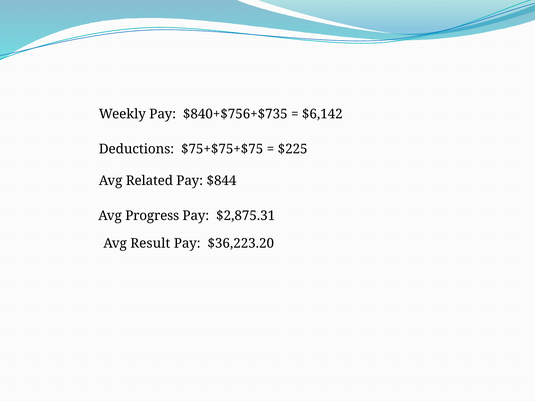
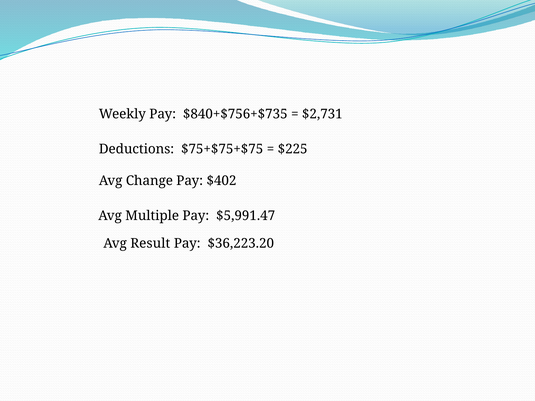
$6,142: $6,142 -> $2,731 (322, 114)
Related: Related -> Change (149, 181)
$844: $844 -> $402 (221, 181)
Progress: Progress -> Multiple (152, 216)
$2,875.31: $2,875.31 -> $5,991.47 (246, 216)
